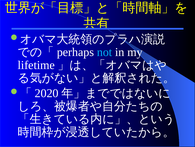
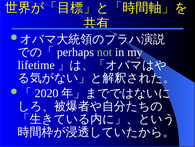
not colour: light blue -> light green (105, 52)
